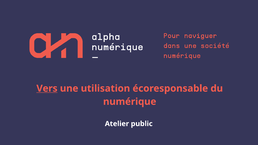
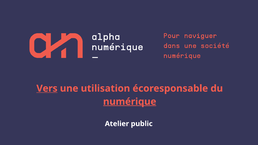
numérique underline: none -> present (130, 102)
